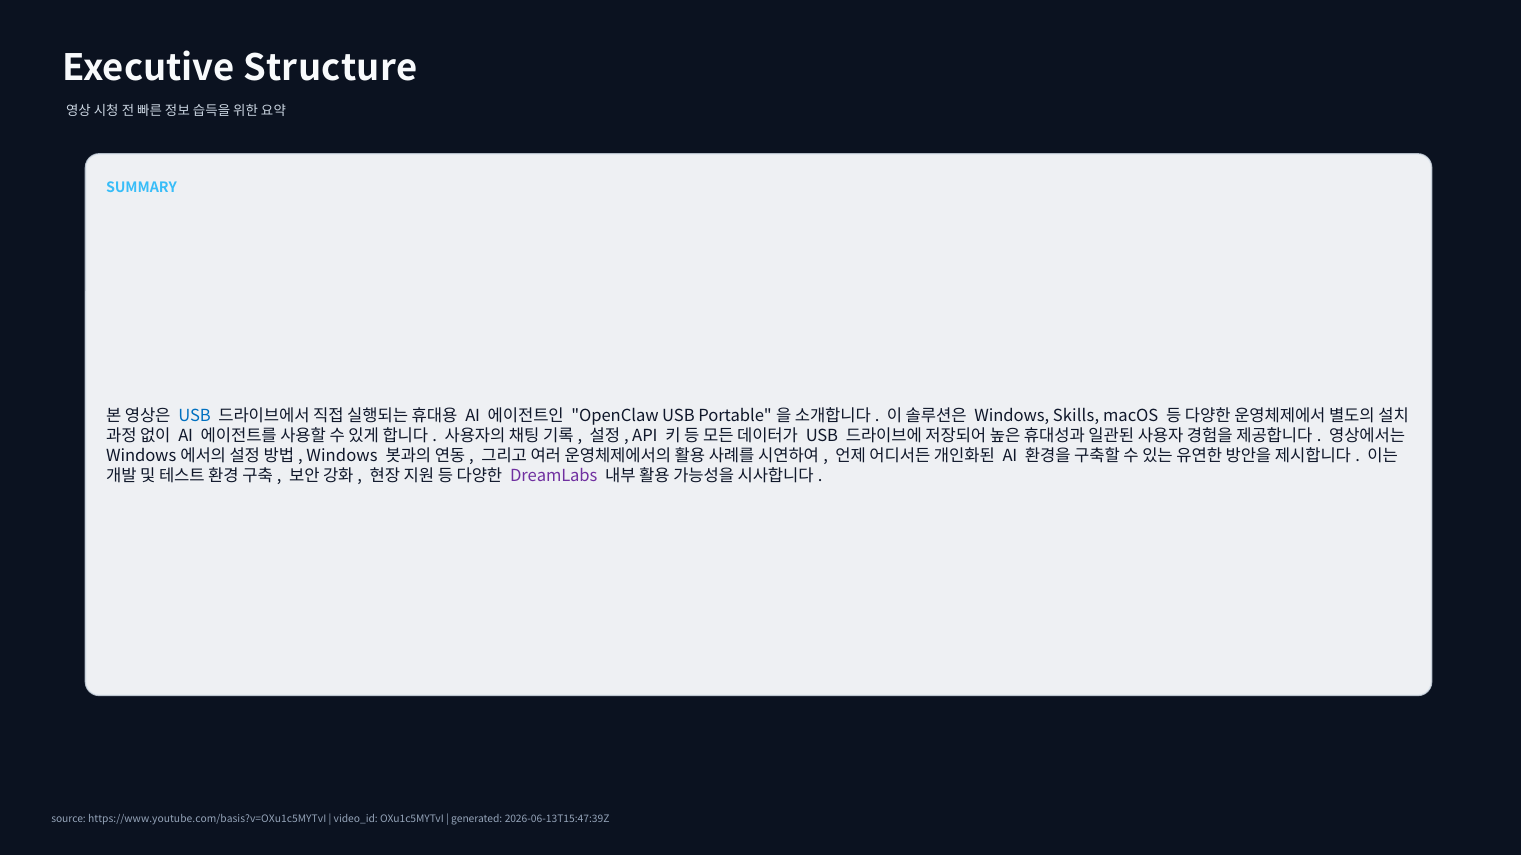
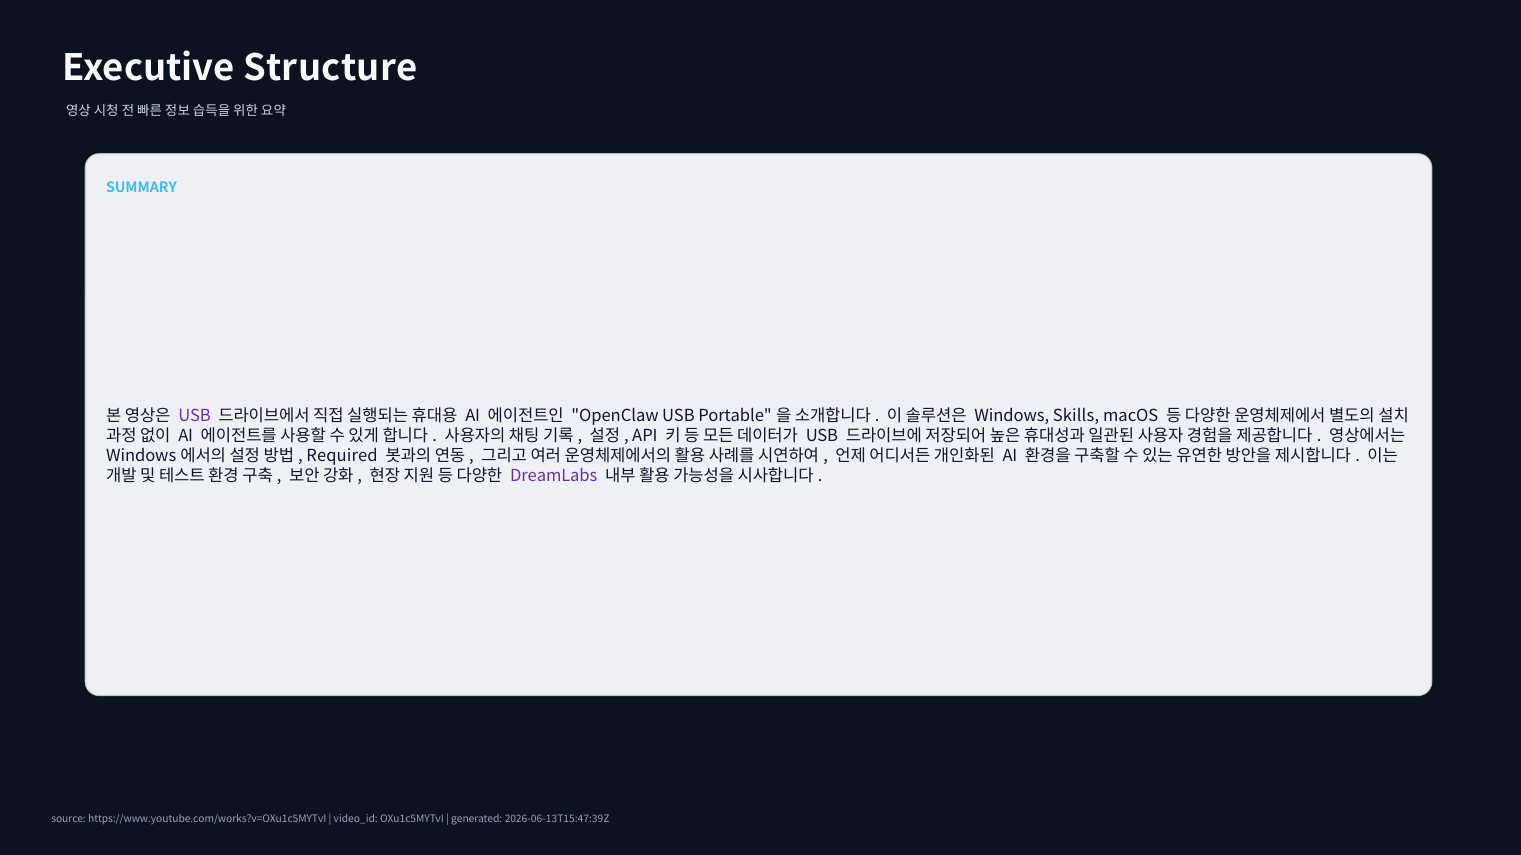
USB colour: blue -> purple (195, 417)
Windows: Windows -> Required (342, 456)
https://www.youtube.com/basis?v=OXu1c5MYTvI: https://www.youtube.com/basis?v=OXu1c5MYTvI -> https://www.youtube.com/works?v=OXu1c5MYTvI (207, 819)
